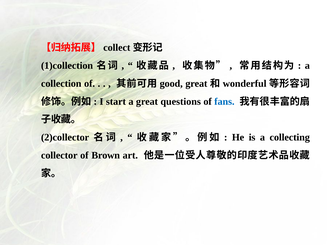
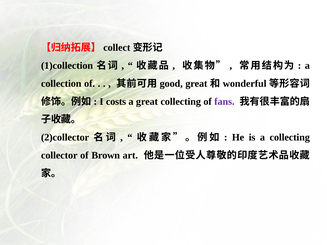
start: start -> costs (116, 102)
great questions: questions -> collecting (181, 102)
fans colour: blue -> purple (224, 102)
